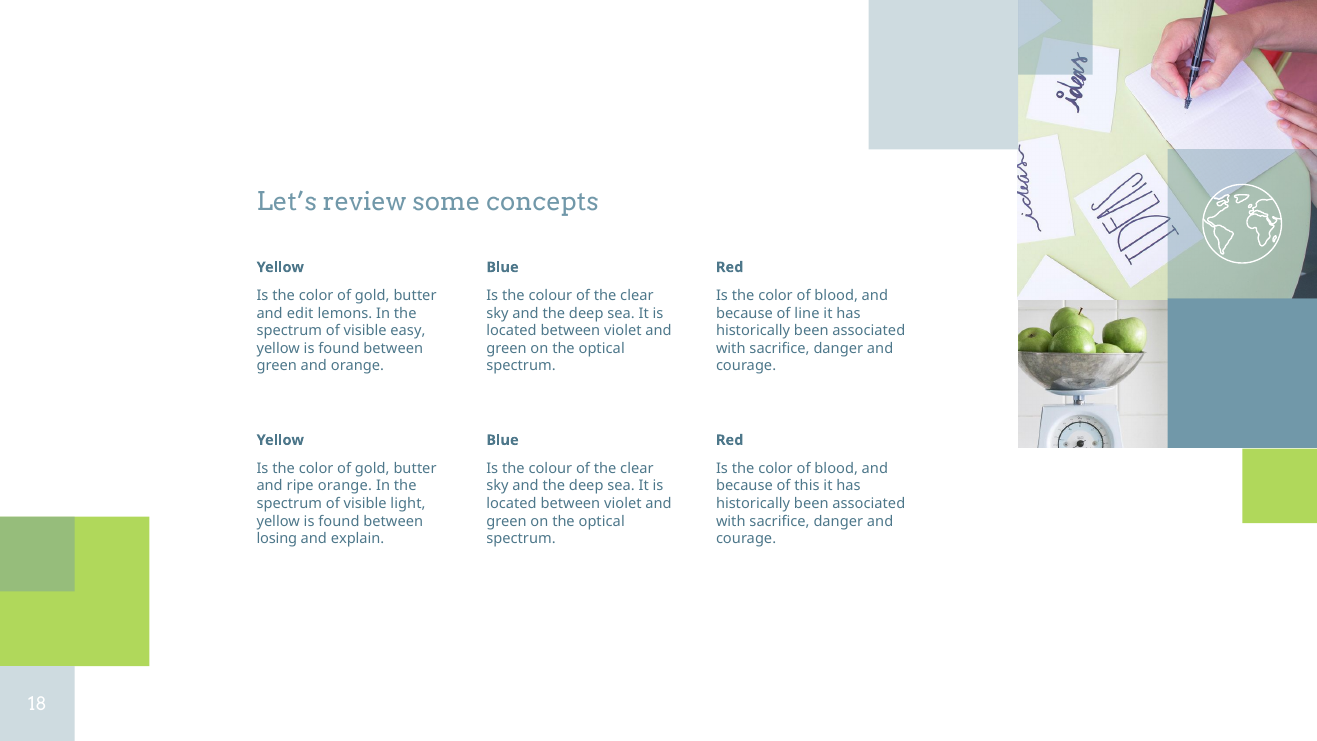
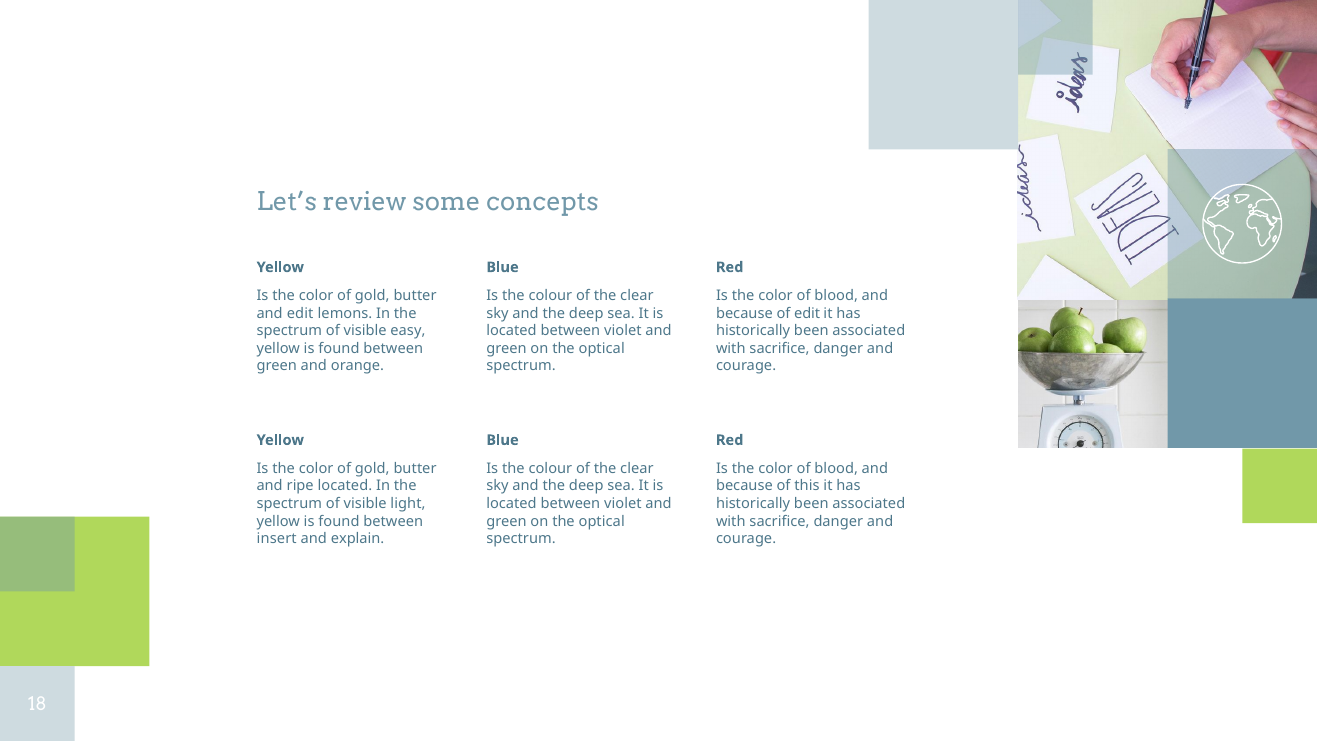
of line: line -> edit (807, 313)
ripe orange: orange -> located (345, 486)
losing: losing -> insert (277, 539)
